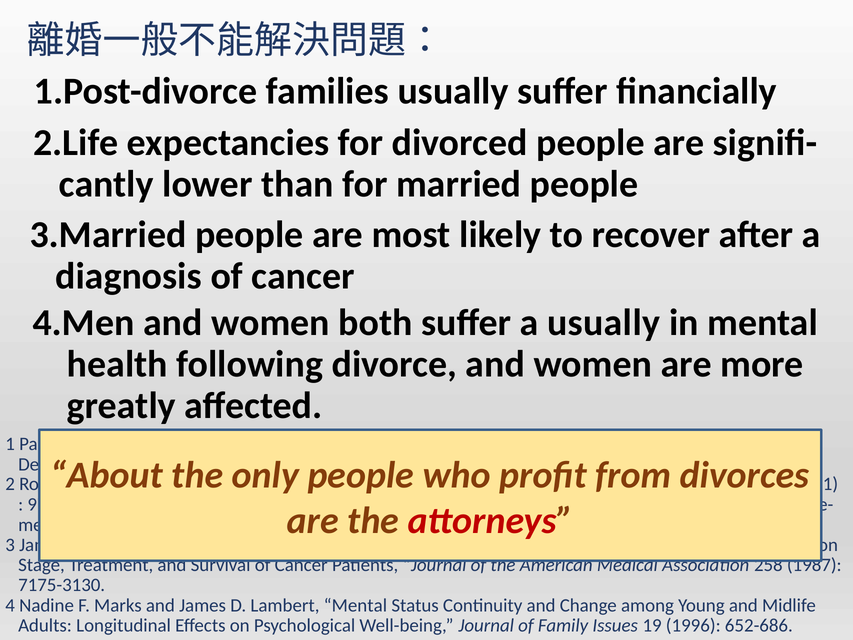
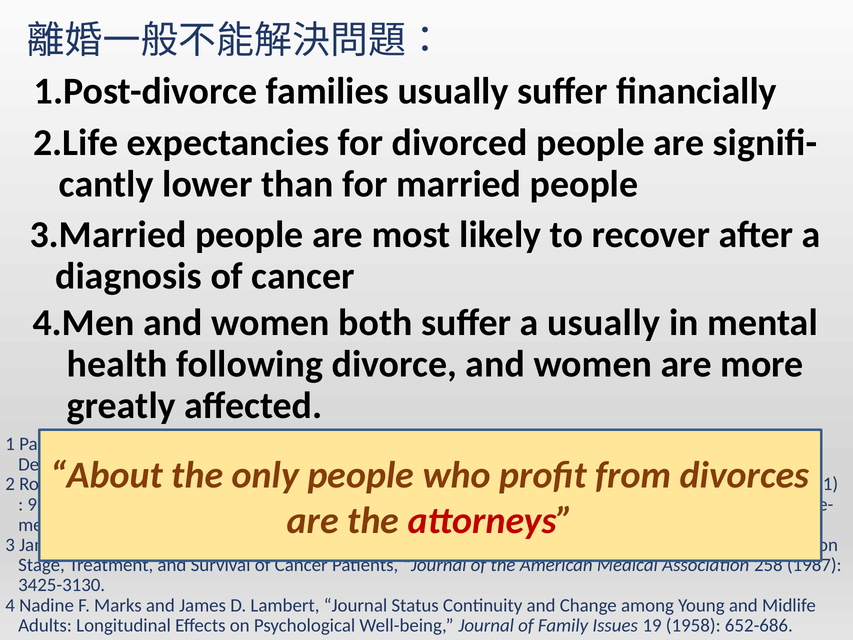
7175-3130: 7175-3130 -> 3425-3130 (62, 585)
Lambert Mental: Mental -> Journal (355, 605)
1996: 1996 -> 1958 (693, 625)
